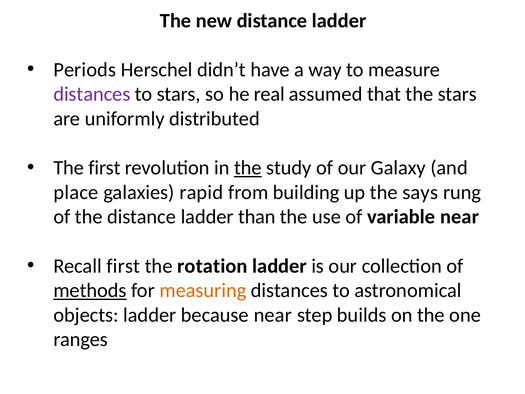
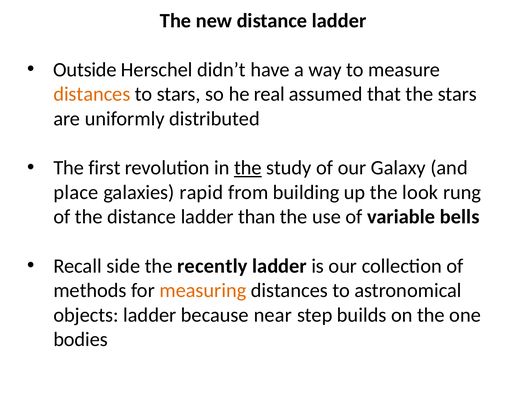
Periods: Periods -> Outside (85, 70)
distances colour: purple -> orange (92, 94)
says: says -> look (420, 192)
variable near: near -> bells (460, 217)
Recall first: first -> side (123, 266)
rotation: rotation -> recently (212, 266)
methods underline: present -> none (90, 290)
ranges: ranges -> bodies (81, 339)
